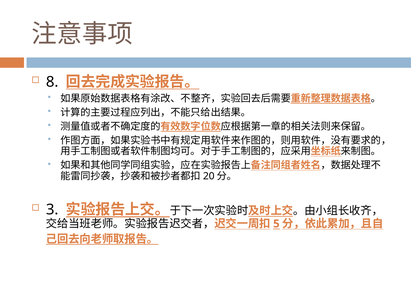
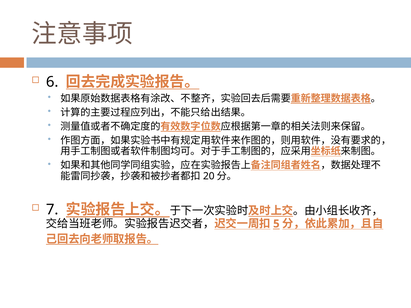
8: 8 -> 6 (52, 82)
3: 3 -> 7 (52, 210)
